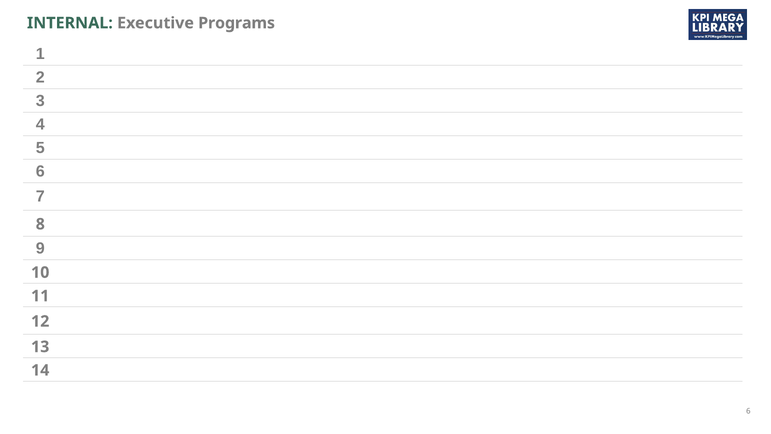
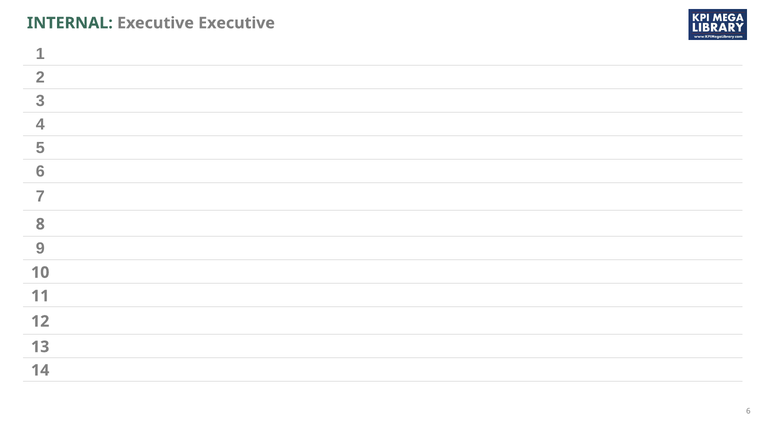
Executive Programs: Programs -> Executive (237, 23)
